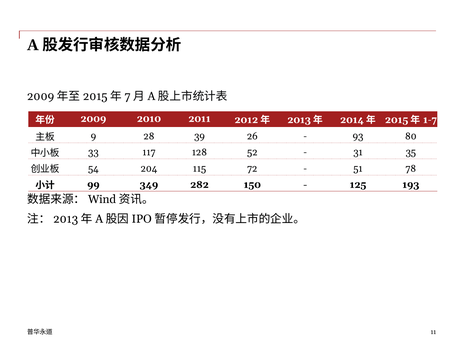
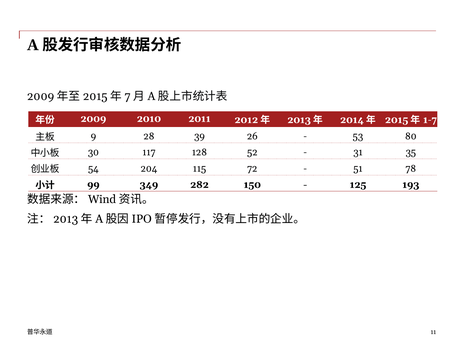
93: 93 -> 53 (358, 136)
33: 33 -> 30 (93, 153)
